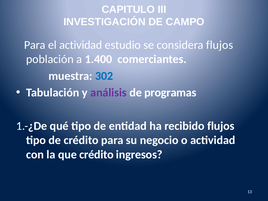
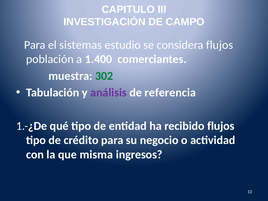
el actividad: actividad -> sistemas (81, 45)
302 colour: blue -> green (104, 76)
programas: programas -> referencia (170, 93)
que crédito: crédito -> misma (96, 155)
